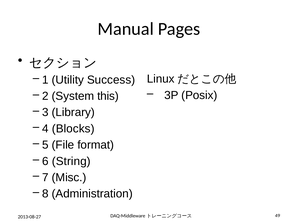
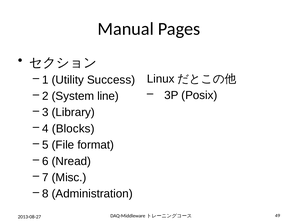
this: this -> line (108, 96)
String: String -> Nread (71, 161)
